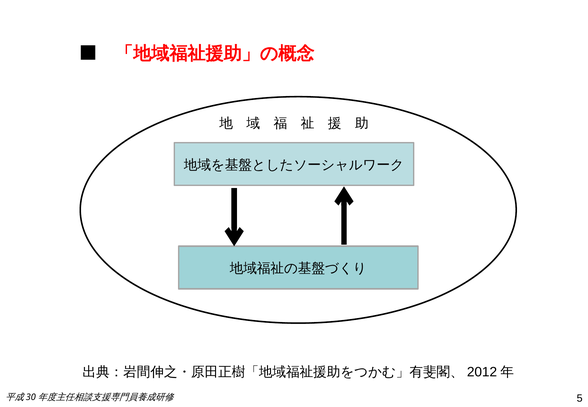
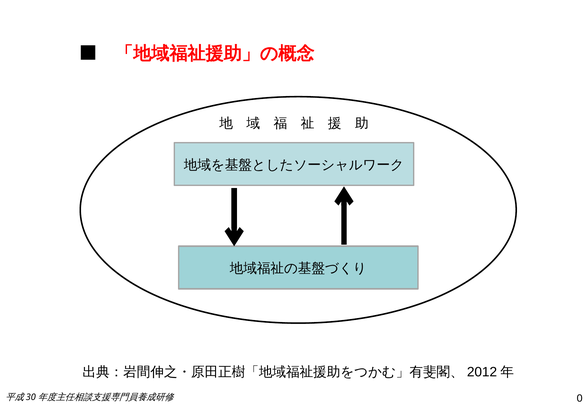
5: 5 -> 0 (580, 398)
